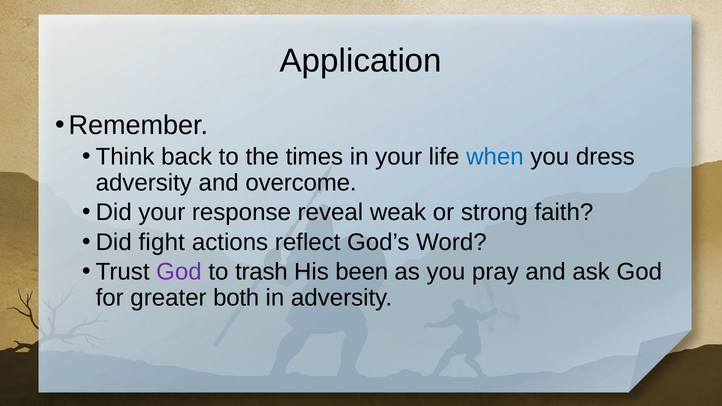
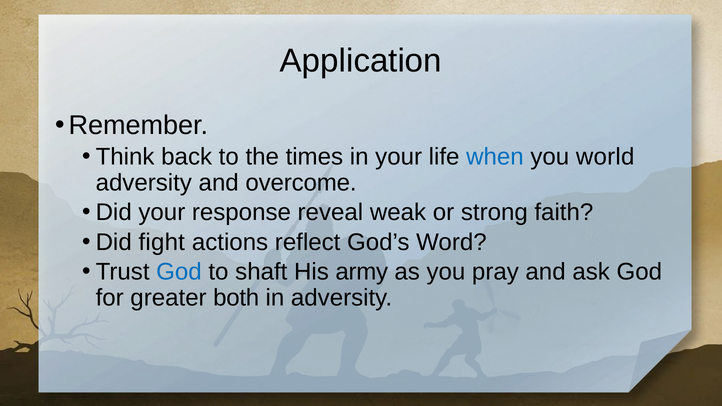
dress: dress -> world (605, 157)
God colour: purple -> blue (179, 272)
trash: trash -> shaft (261, 272)
been: been -> army (362, 272)
